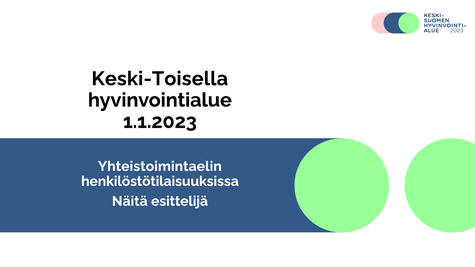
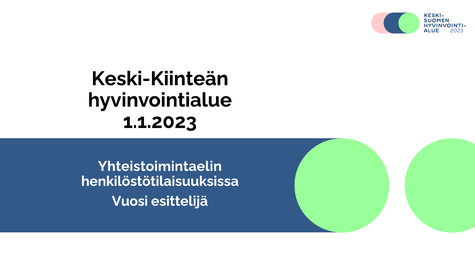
Keski-Toisella: Keski-Toisella -> Keski-Kiinteän (160, 79)
Näitä: Näitä -> Vuosi (130, 201)
